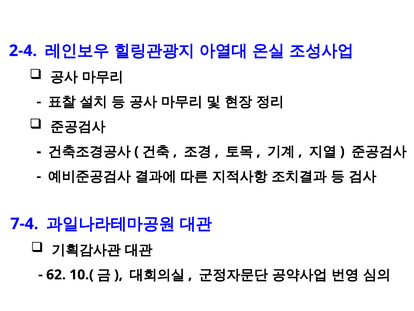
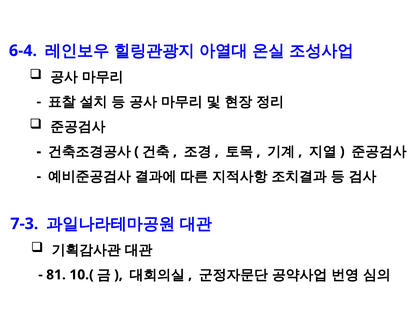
2-4: 2-4 -> 6-4 (23, 51)
7-4: 7-4 -> 7-3 (24, 223)
62: 62 -> 81 (56, 274)
